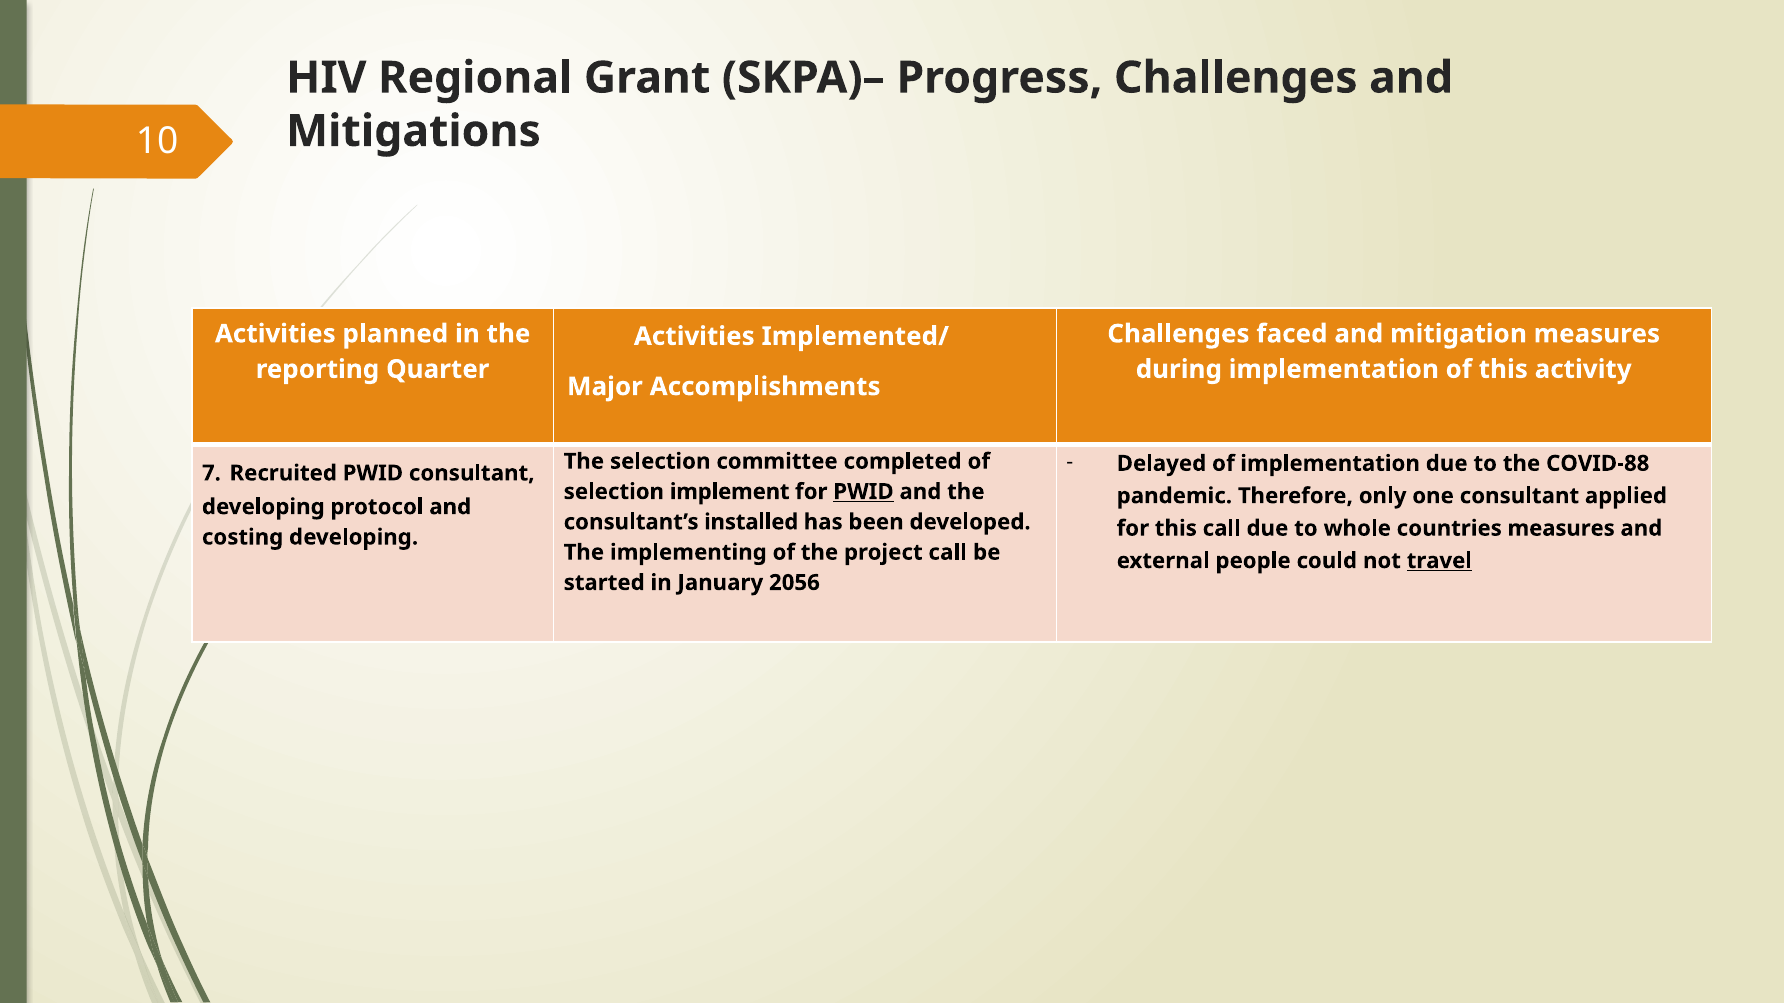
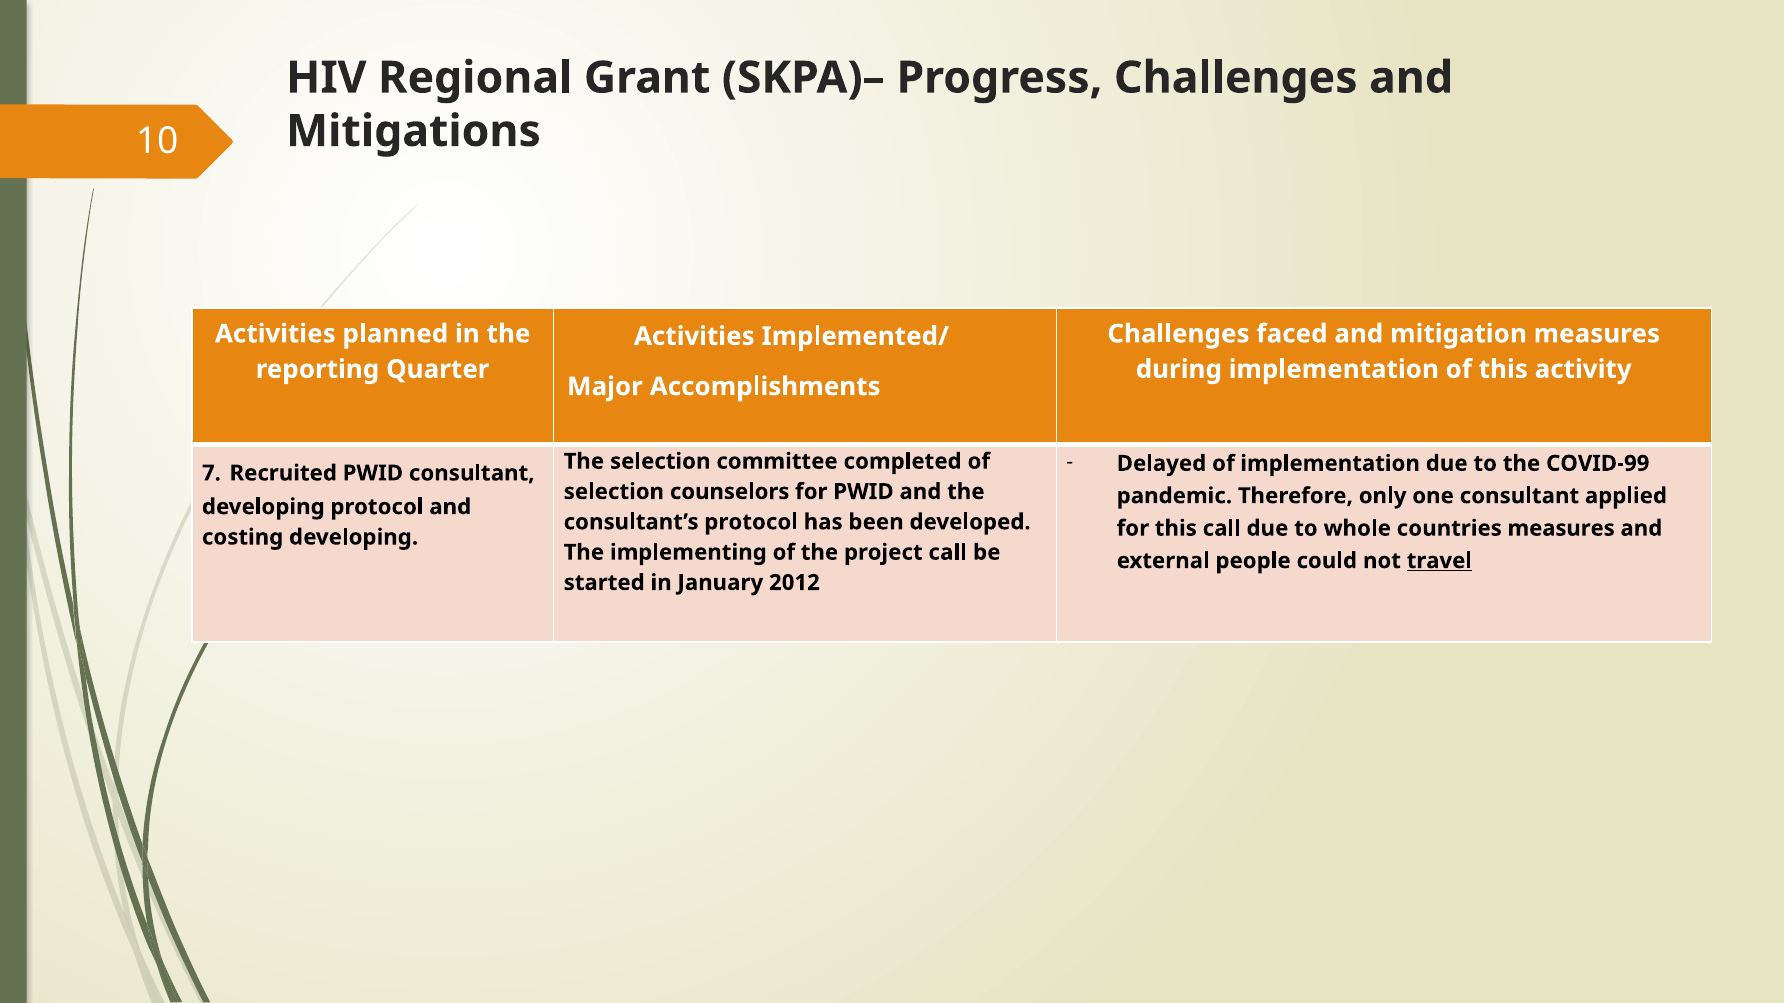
COVID-88: COVID-88 -> COVID-99 (1598, 464)
implement: implement -> counselors (730, 492)
PWID underline: present -> none (864, 492)
consultant’s installed: installed -> protocol (751, 522)
2056: 2056 -> 2012 (794, 583)
